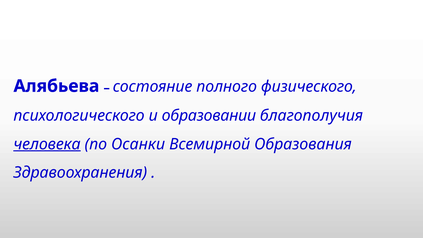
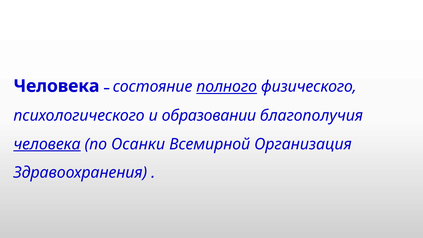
Алябьева: Алябьева -> Человека (56, 86)
полного underline: none -> present (227, 87)
Образования: Образования -> Организация (303, 144)
